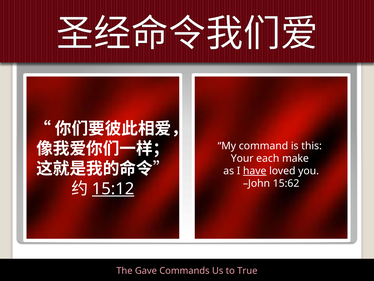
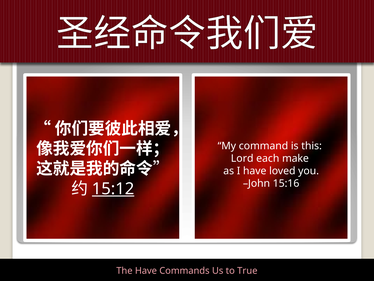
Your: Your -> Lord (242, 158)
have underline: present -> none (255, 171)
15:62: 15:62 -> 15:16 (286, 183)
The Gave: Gave -> Have (146, 270)
